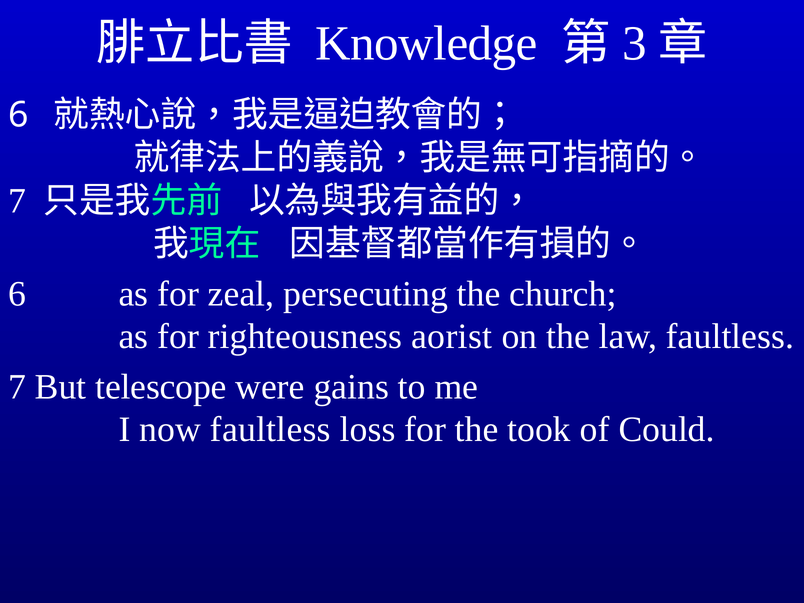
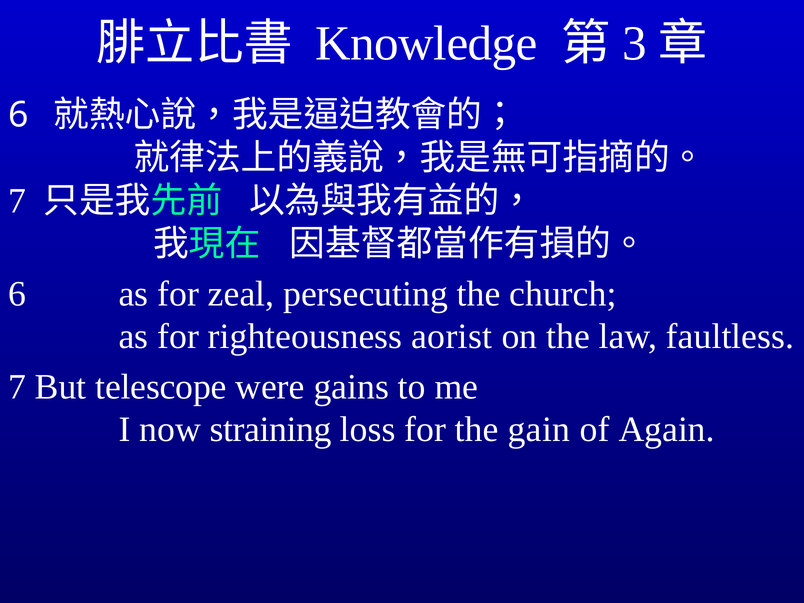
now faultless: faultless -> straining (271, 430)
took: took -> gain (539, 430)
Could: Could -> Again (667, 430)
